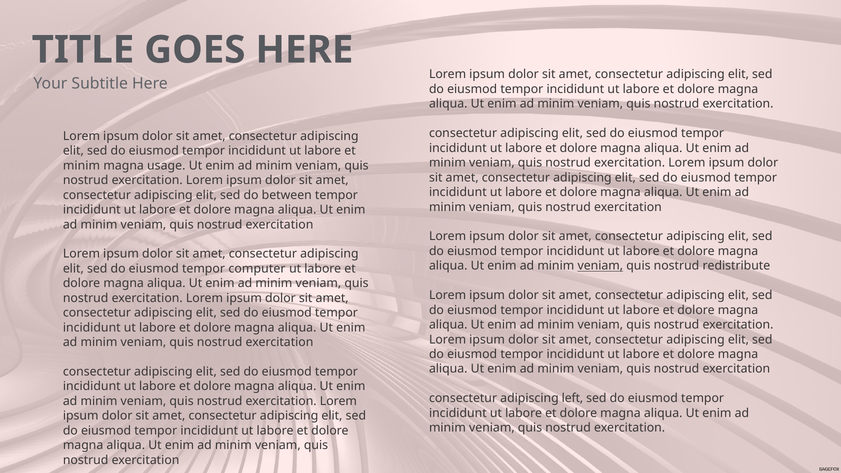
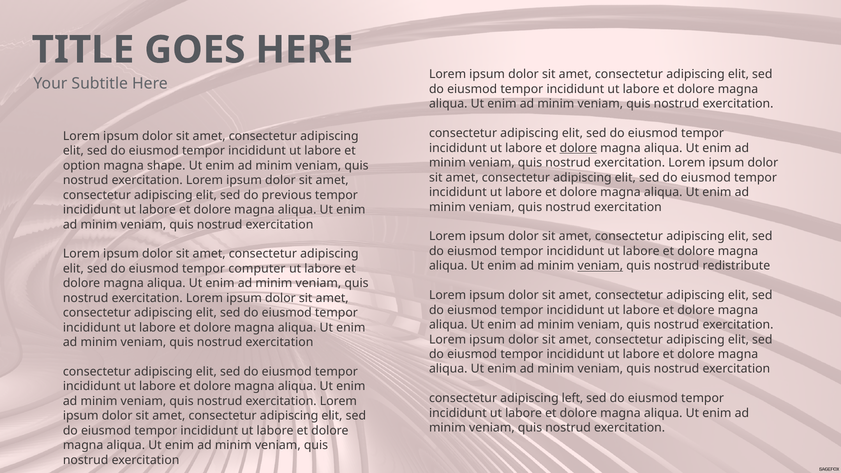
dolore underline: none -> present (578, 148)
minim: minim -> option (82, 166)
usage: usage -> shape (166, 166)
between: between -> previous (287, 195)
